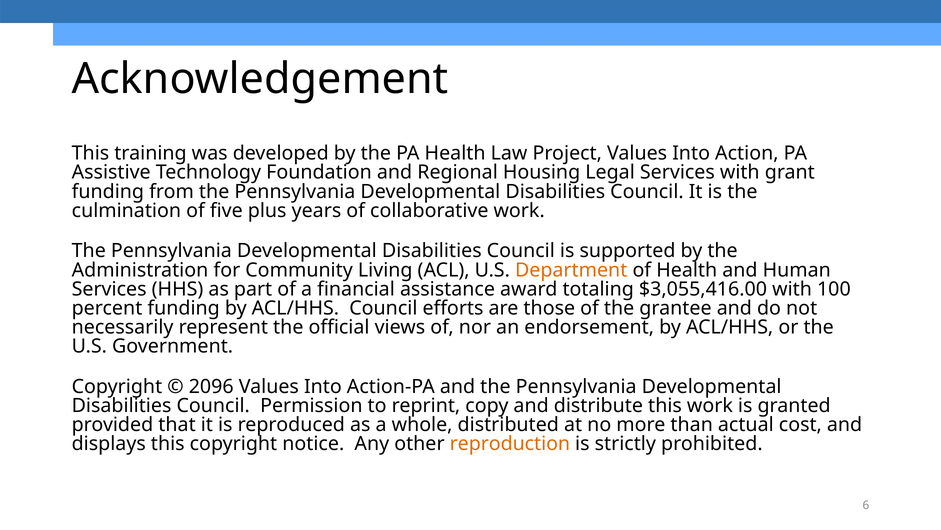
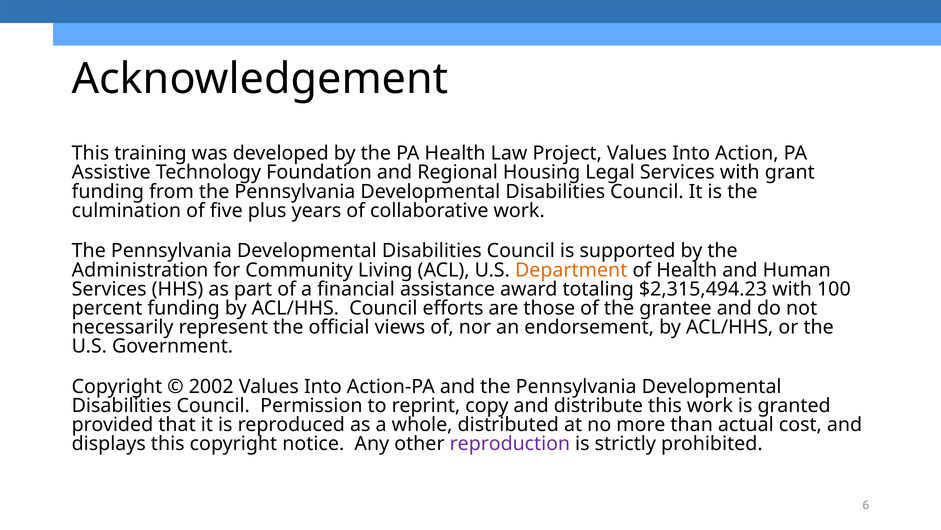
$3,055,416.00: $3,055,416.00 -> $2,315,494.23 (703, 289)
2096: 2096 -> 2002 (211, 386)
reproduction colour: orange -> purple (510, 443)
